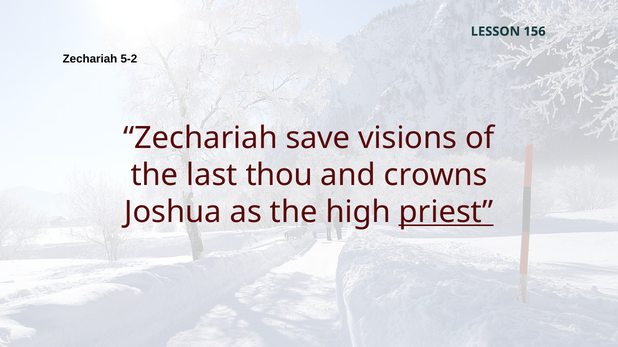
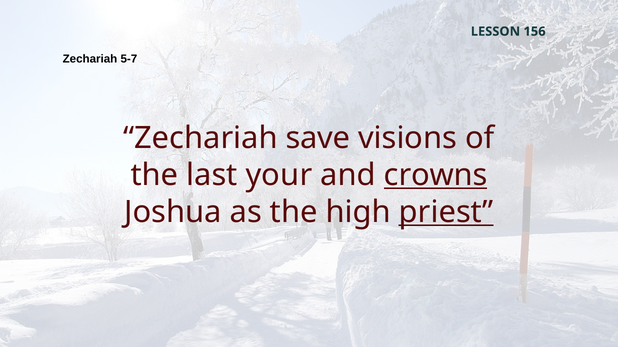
5-2: 5-2 -> 5-7 (129, 59)
thou: thou -> your (279, 175)
crowns underline: none -> present (436, 175)
